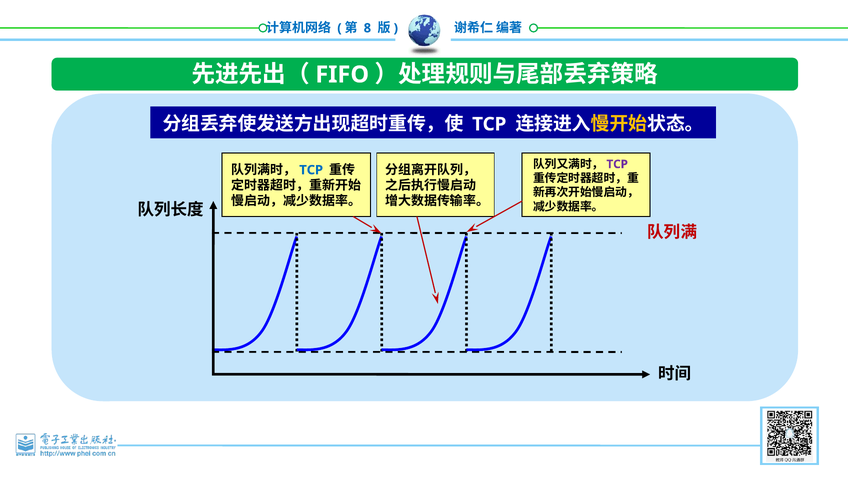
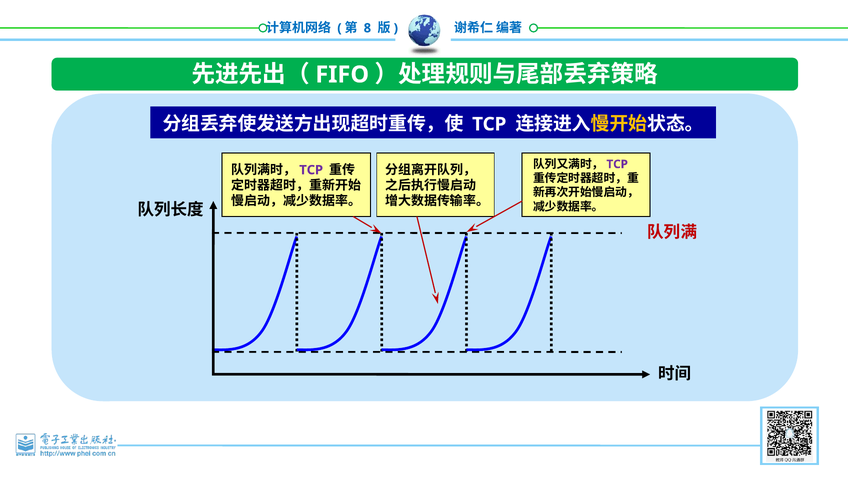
TCP colour: blue -> purple (311, 170)
